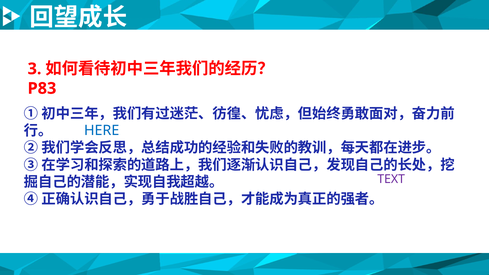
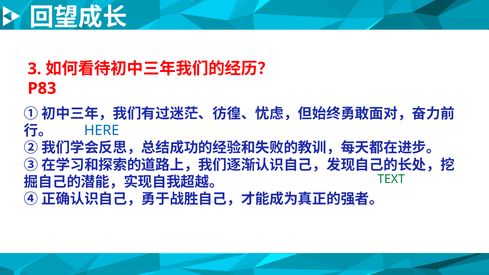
TEXT colour: purple -> green (391, 179)
